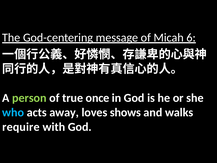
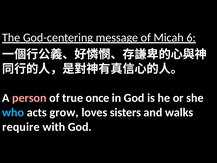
person colour: light green -> pink (29, 98)
away: away -> grow (64, 112)
shows: shows -> sisters (125, 112)
